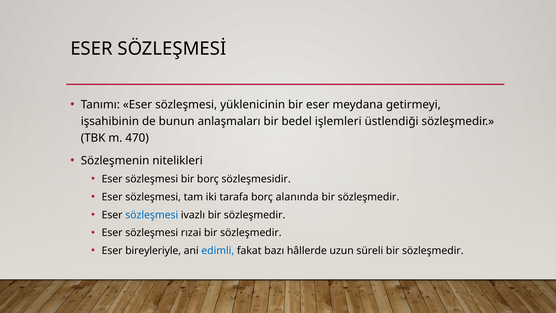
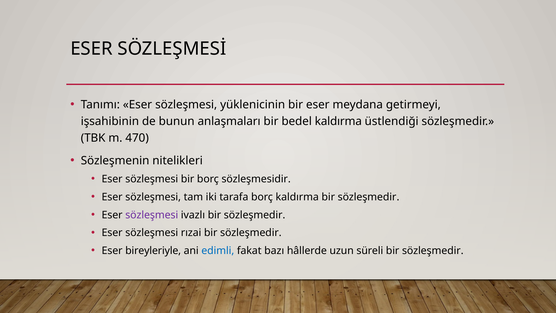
bedel işlemleri: işlemleri -> kaldırma (338, 121)
borç alanında: alanında -> kaldırma (297, 197)
sözleşmesi colour: blue -> purple (152, 215)
